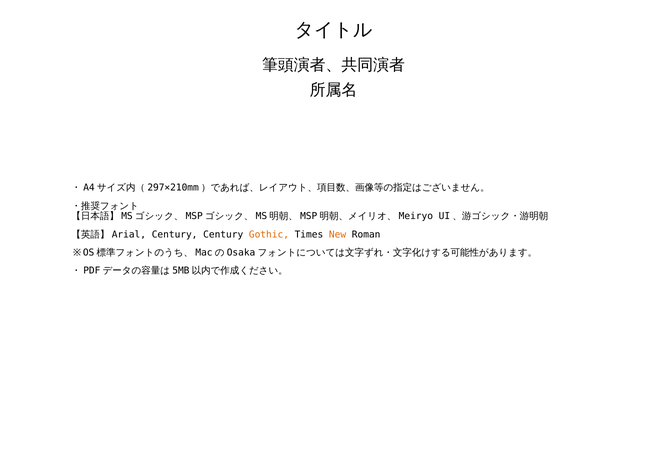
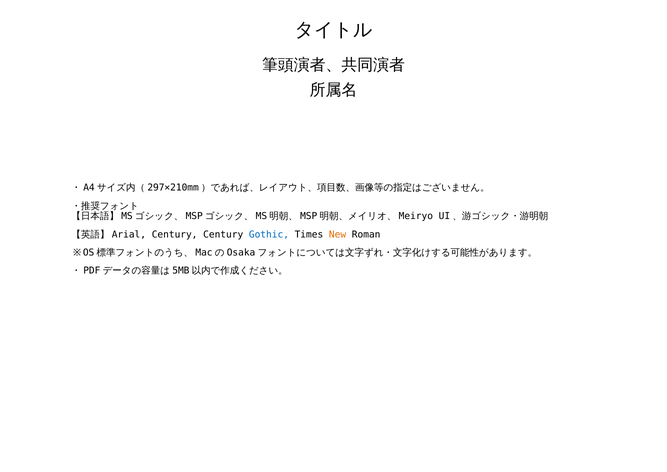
Gothic colour: orange -> blue (269, 234)
